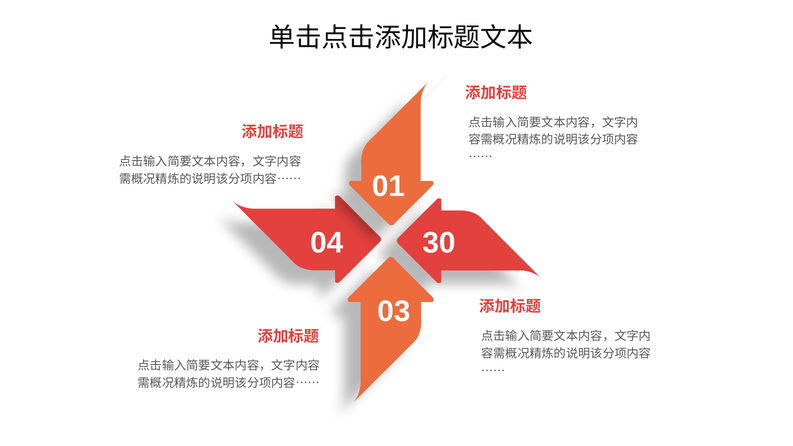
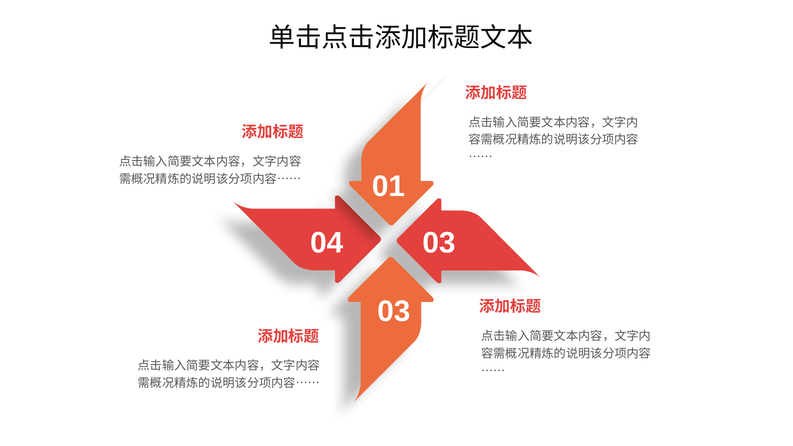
04 30: 30 -> 03 (439, 243)
